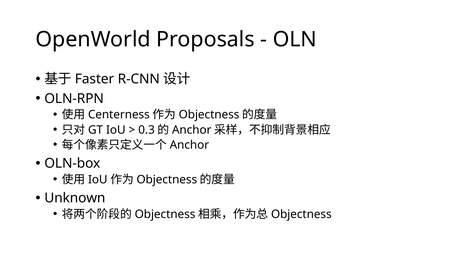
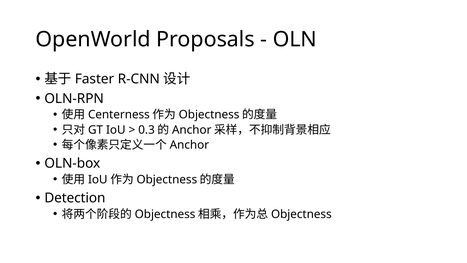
Unknown: Unknown -> Detection (75, 198)
